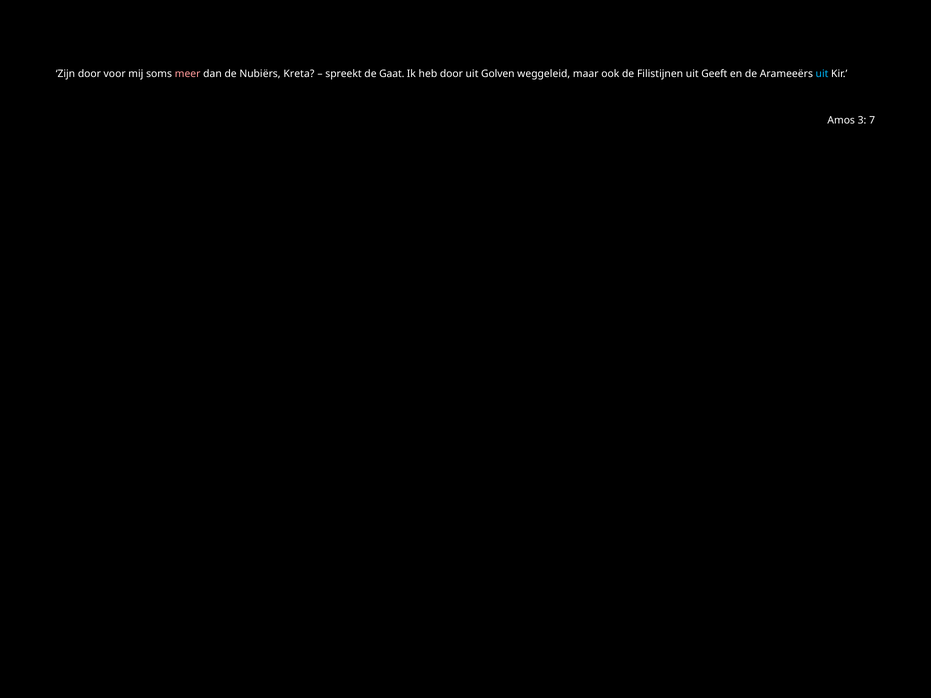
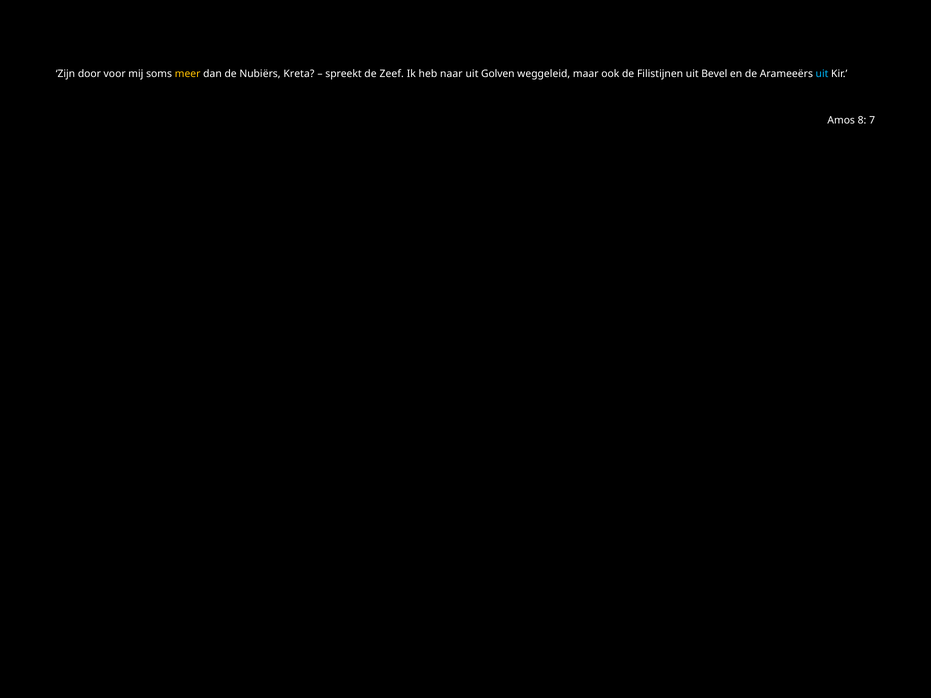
meer colour: pink -> yellow (188, 74)
Gaat: Gaat -> Zeef (392, 74)
heb door: door -> naar (451, 74)
Geeft: Geeft -> Bevel (714, 74)
3: 3 -> 8 (862, 120)
